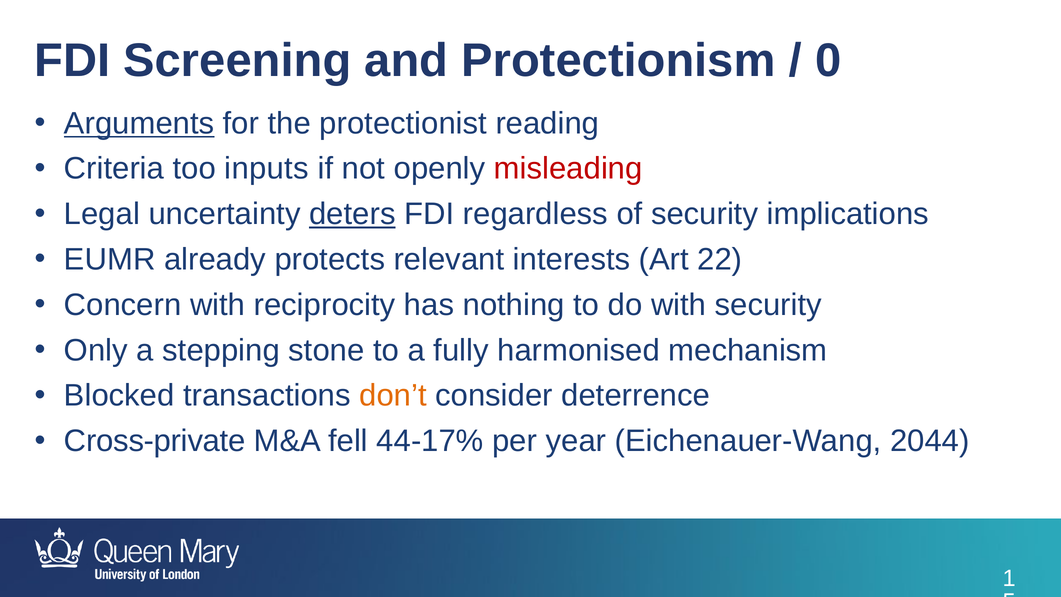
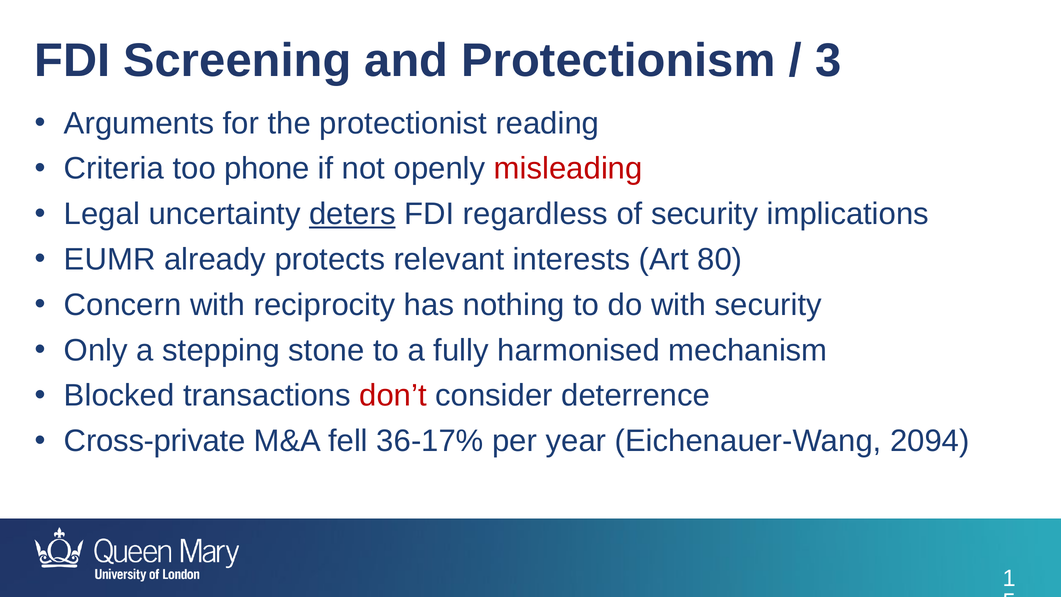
0: 0 -> 3 (828, 61)
Arguments underline: present -> none (139, 123)
inputs: inputs -> phone (267, 169)
22: 22 -> 80 (720, 259)
don’t colour: orange -> red (393, 396)
44-17%: 44-17% -> 36-17% (430, 441)
2044: 2044 -> 2094 (930, 441)
